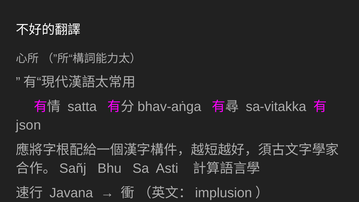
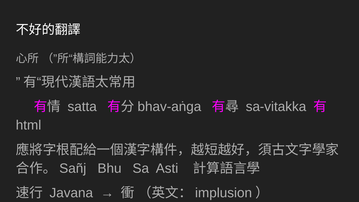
json: json -> html (29, 125)
